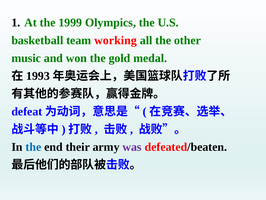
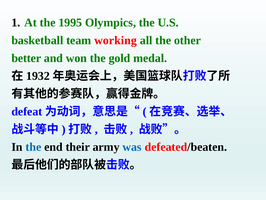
1999: 1999 -> 1995 (70, 23)
music: music -> better (26, 58)
1993: 1993 -> 1932 (38, 76)
was colour: purple -> blue (132, 147)
